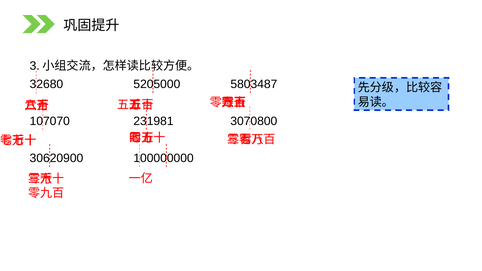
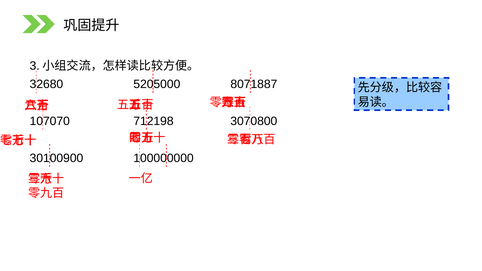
5803487: 5803487 -> 8071887 (254, 84)
231981: 231981 -> 712198 (153, 121)
30620900: 30620900 -> 30100900 (56, 158)
